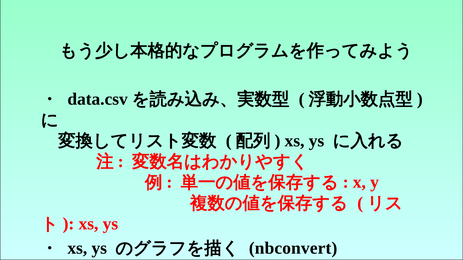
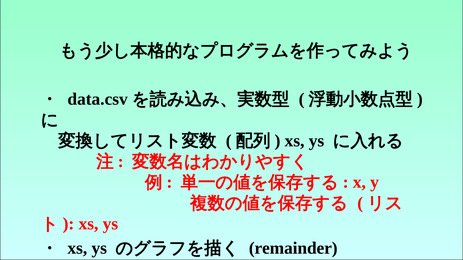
nbconvert: nbconvert -> remainder (293, 249)
